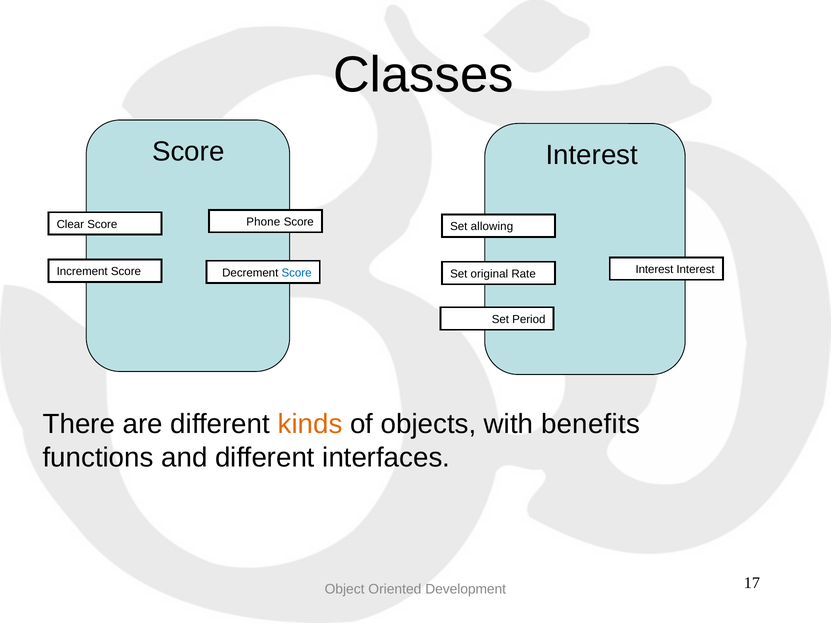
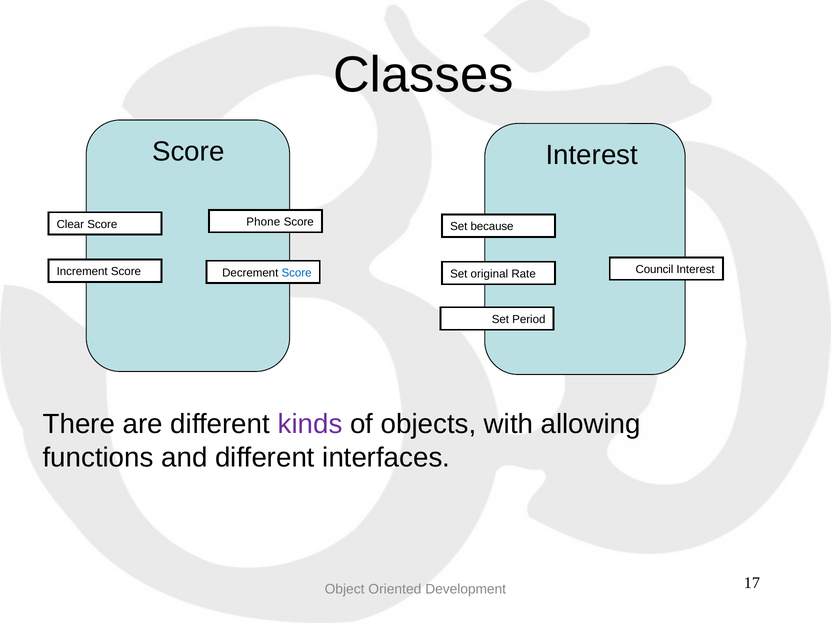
allowing: allowing -> because (492, 227)
Interest: Interest -> Council (654, 270)
kinds colour: orange -> purple (310, 424)
benefits: benefits -> allowing (591, 424)
